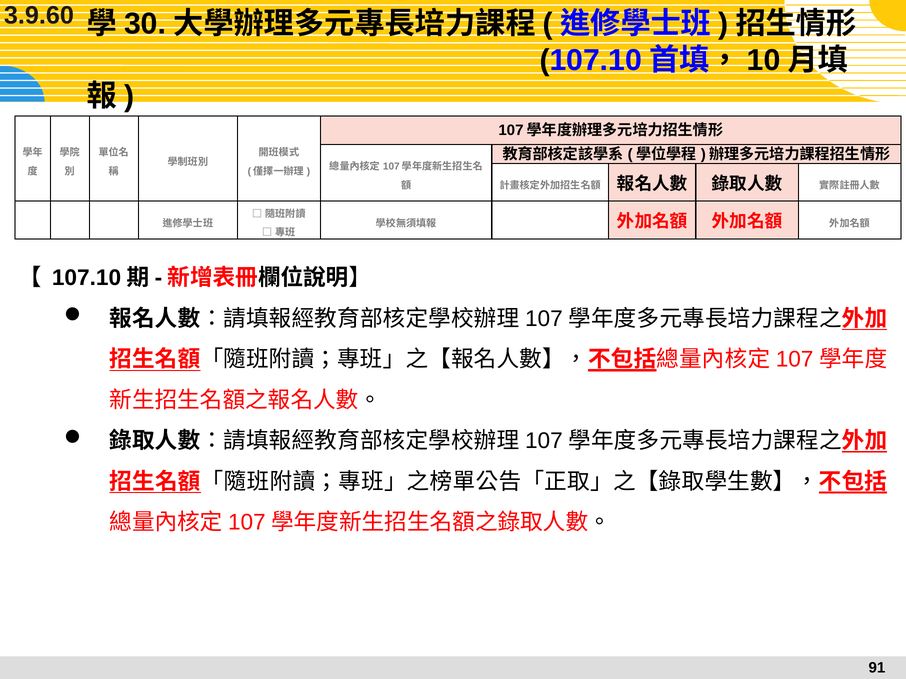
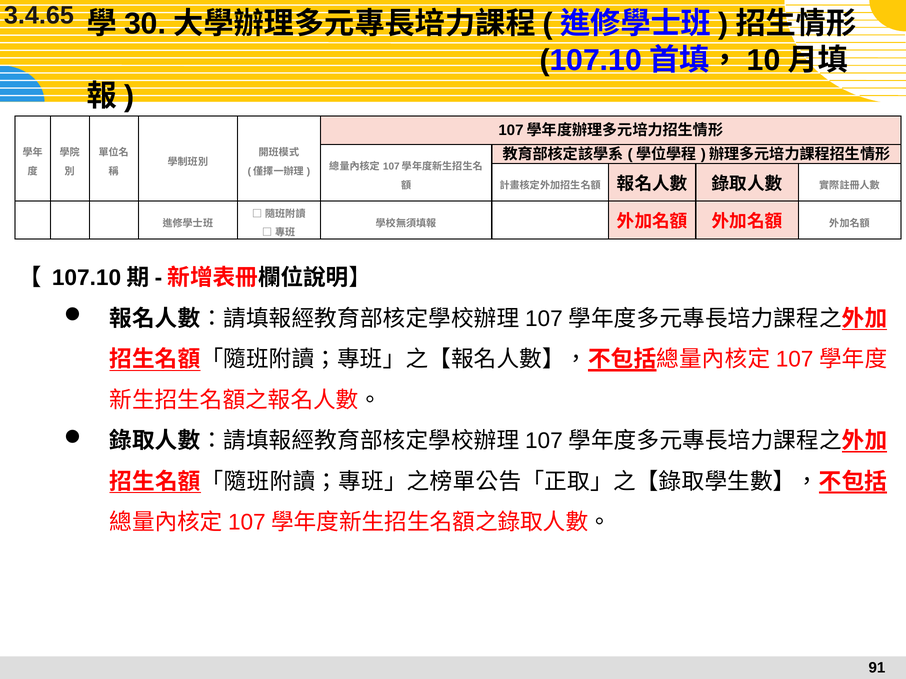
3.9.60: 3.9.60 -> 3.4.65 (39, 15)
